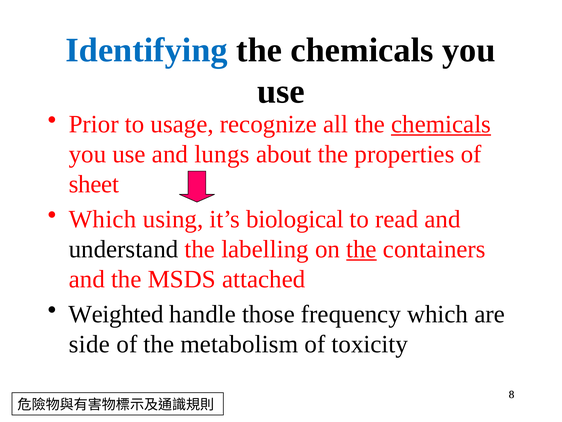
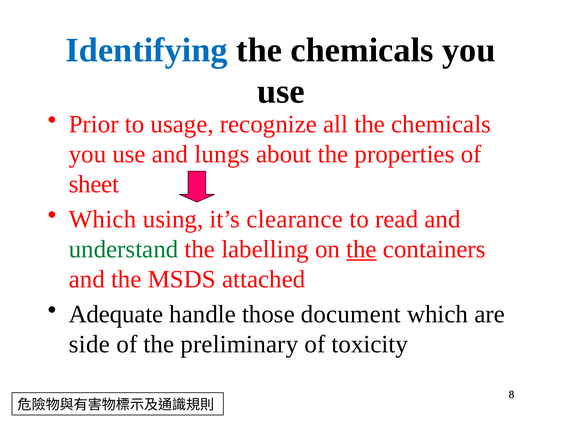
chemicals underline: present -> none (441, 124)
biological: biological -> clearance (295, 219)
understand colour: black -> green (124, 249)
Weighted: Weighted -> Adequate (116, 314)
frequency: frequency -> document (351, 314)
metabolism: metabolism -> preliminary (239, 344)
